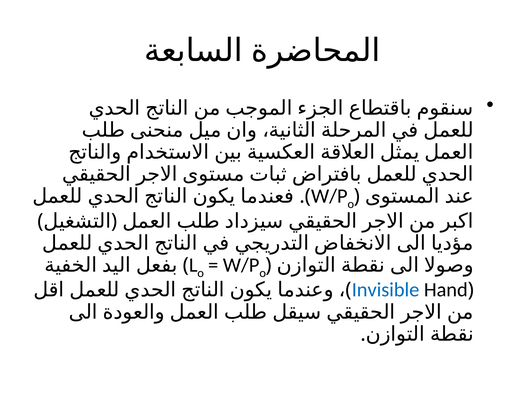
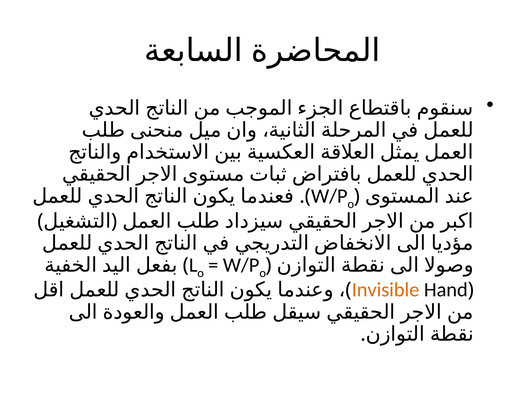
Invisible colour: blue -> orange (386, 290)
